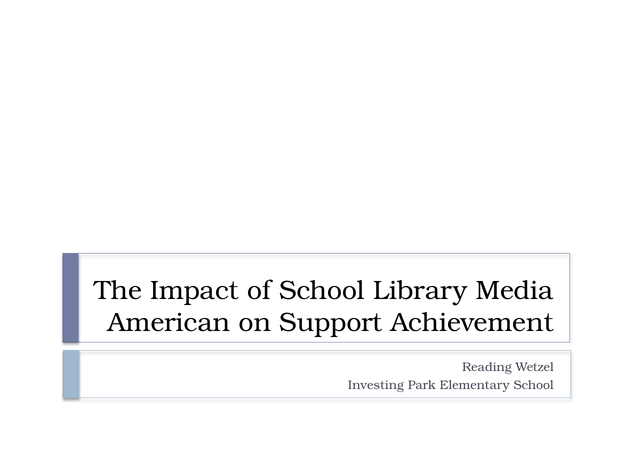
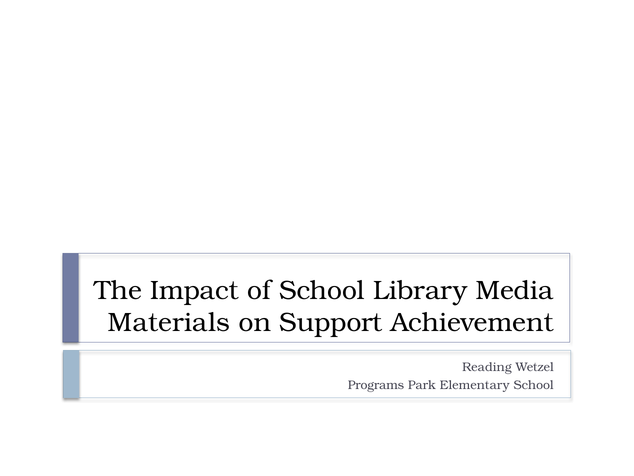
American: American -> Materials (169, 322)
Investing: Investing -> Programs (376, 385)
